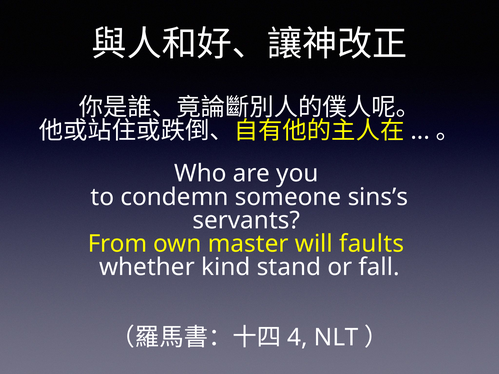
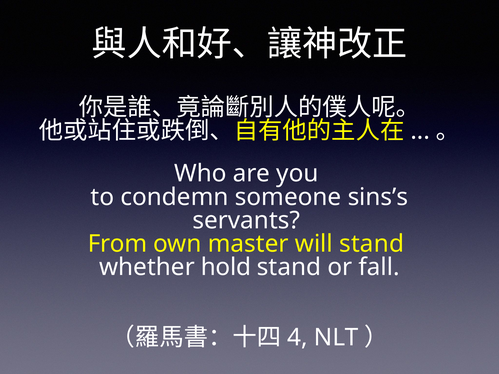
will faults: faults -> stand (372, 244)
kind: kind -> hold (226, 267)
